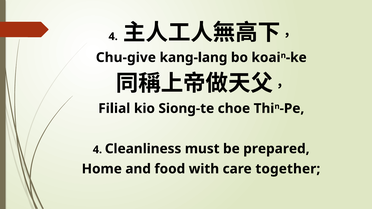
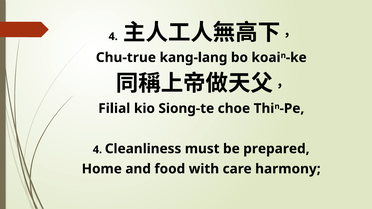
Chu-give: Chu-give -> Chu-true (126, 58)
together: together -> harmony (288, 169)
